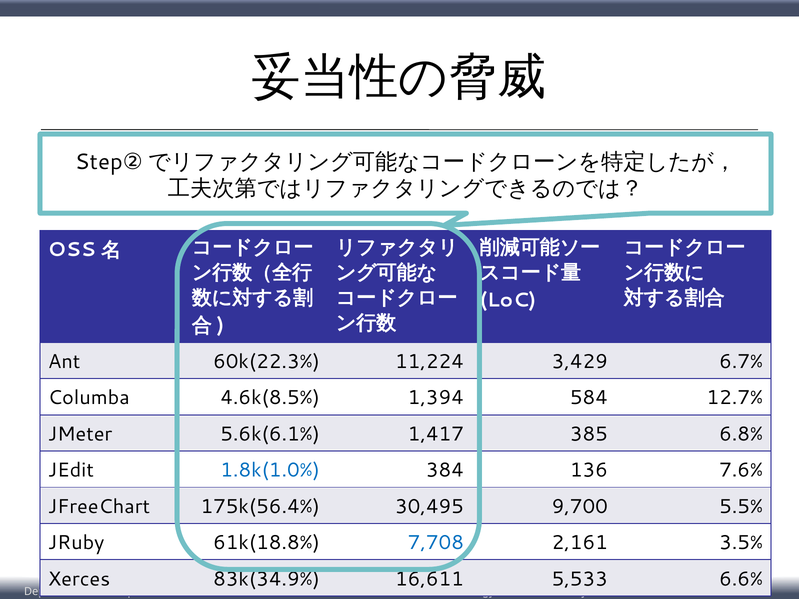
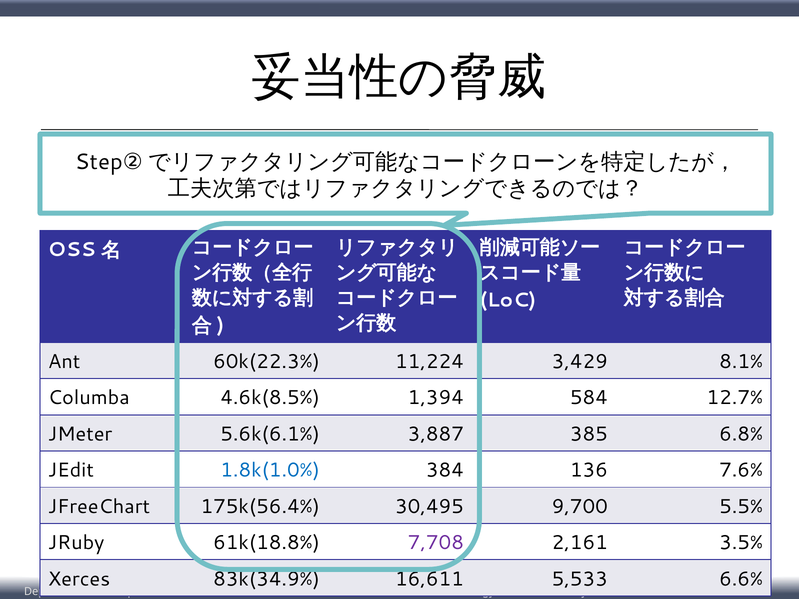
6.7%: 6.7% -> 8.1% (741, 362)
1,417: 1,417 -> 3,887 (436, 434)
7,708 colour: blue -> purple (436, 543)
